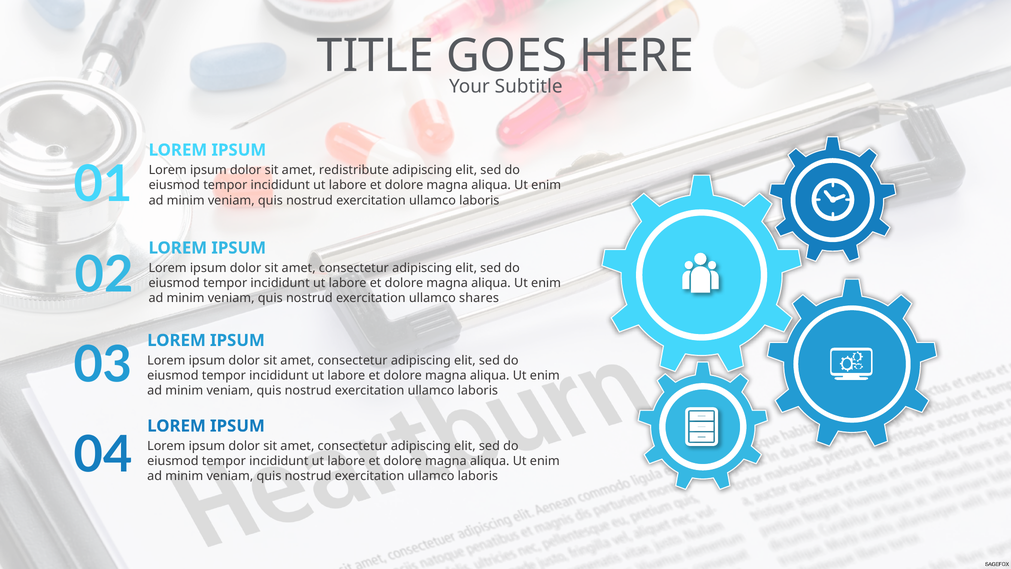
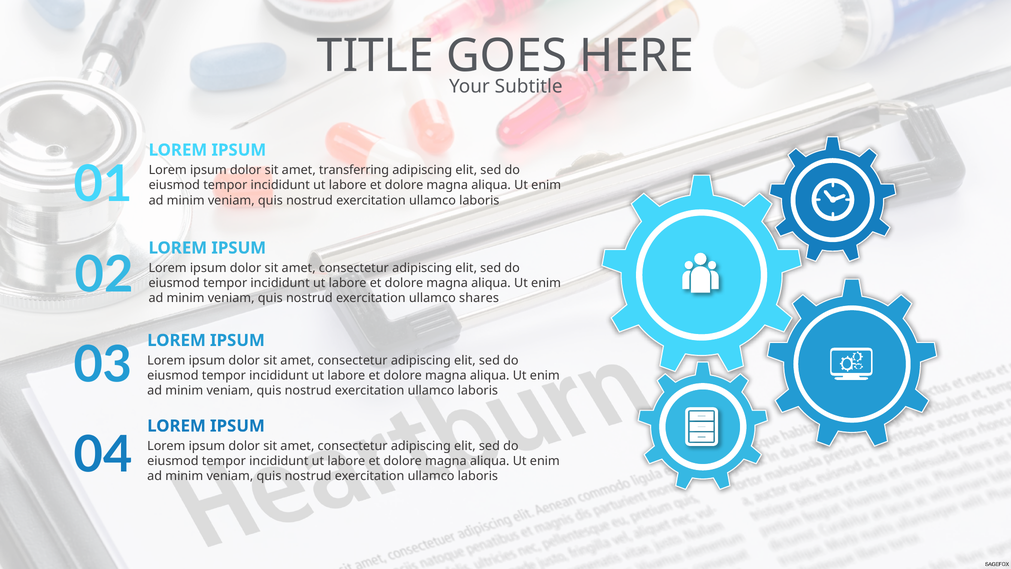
redistribute: redistribute -> transferring (354, 170)
